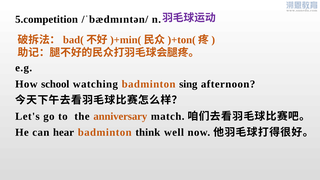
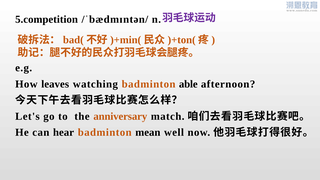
school: school -> leaves (55, 84)
sing: sing -> able (188, 84)
think: think -> mean (148, 132)
